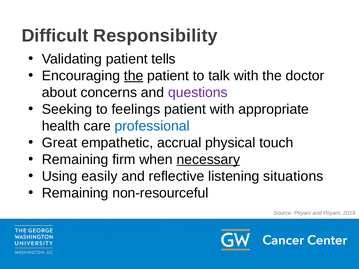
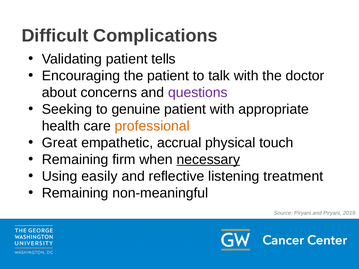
Responsibility: Responsibility -> Complications (155, 36)
the underline: present -> none (134, 76)
feelings: feelings -> genuine (136, 109)
professional colour: blue -> orange (152, 126)
situations: situations -> treatment (293, 176)
non-resourceful: non-resourceful -> non-meaningful (160, 193)
